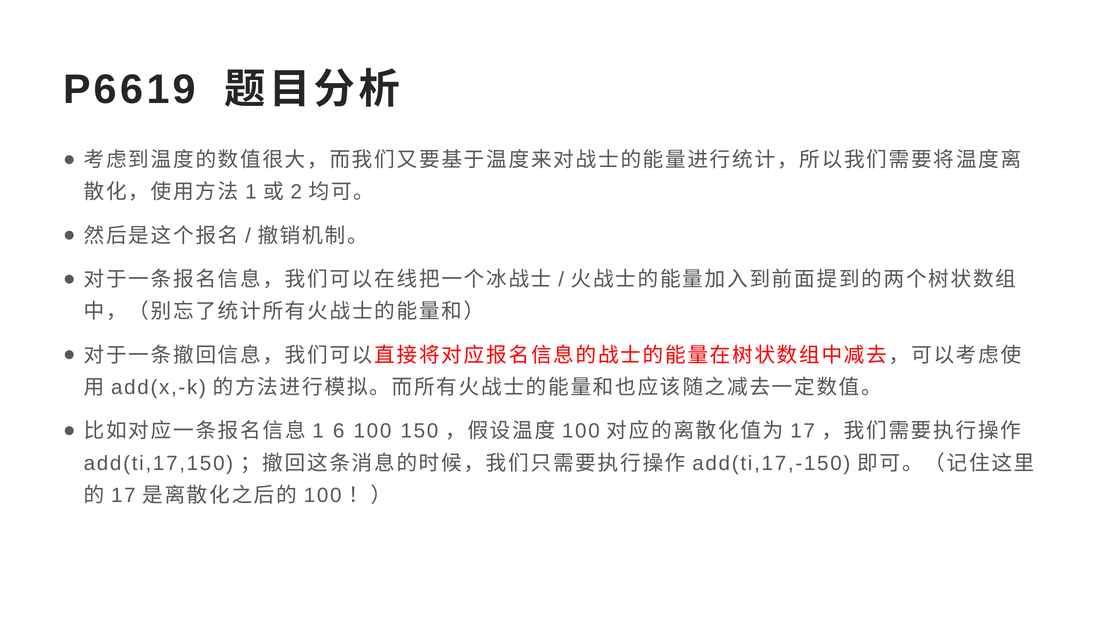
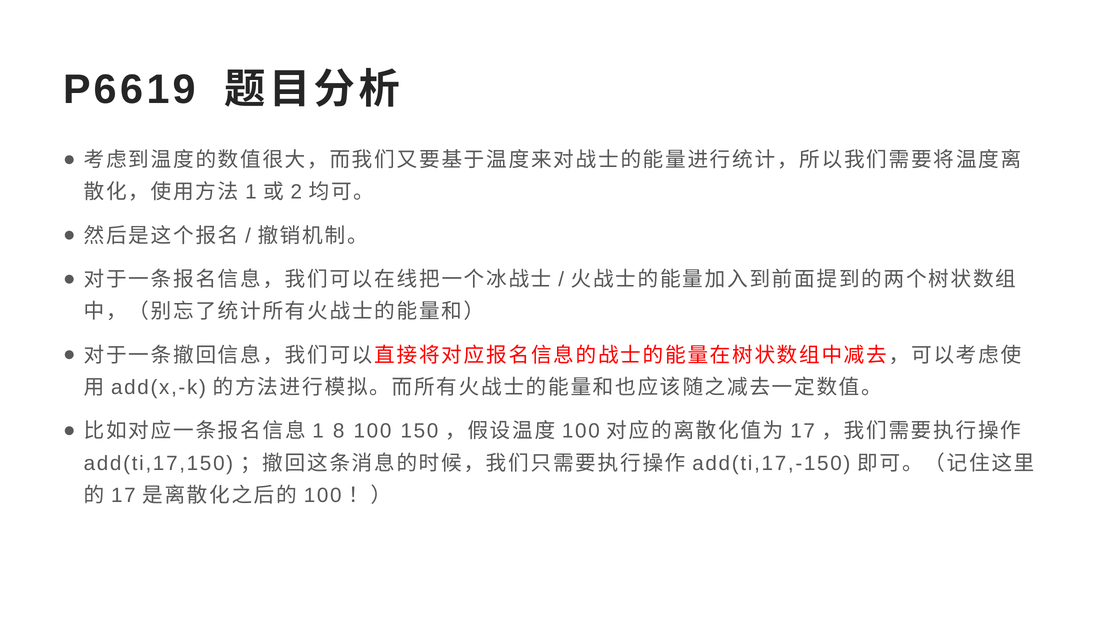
6: 6 -> 8 (339, 431)
